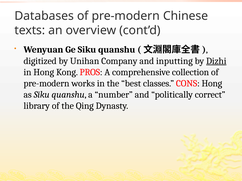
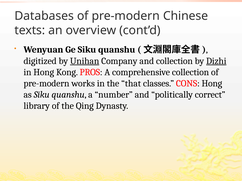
Unihan underline: none -> present (85, 61)
and inputting: inputting -> collection (174, 61)
best: best -> that (131, 84)
